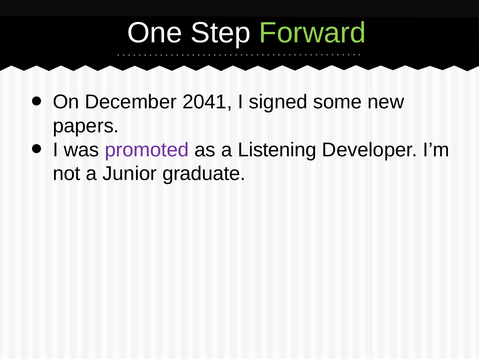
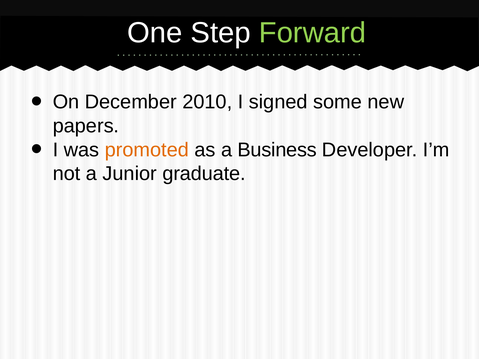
2041: 2041 -> 2010 (207, 102)
promoted colour: purple -> orange (147, 150)
Listening: Listening -> Business (277, 150)
